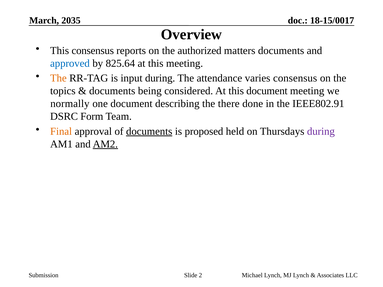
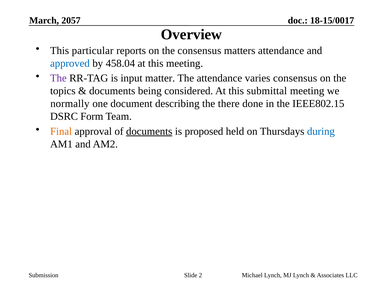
2035: 2035 -> 2057 (71, 20)
This consensus: consensus -> particular (93, 51)
the authorized: authorized -> consensus (199, 51)
matters documents: documents -> attendance (281, 51)
825.64: 825.64 -> 458.04 (120, 63)
The colour: orange -> purple (58, 78)
input during: during -> matter (160, 78)
this document: document -> submittal (267, 91)
IEEE802.91: IEEE802.91 -> IEEE802.15 (318, 104)
during colour: purple -> blue (321, 131)
AM2 underline: present -> none (105, 144)
